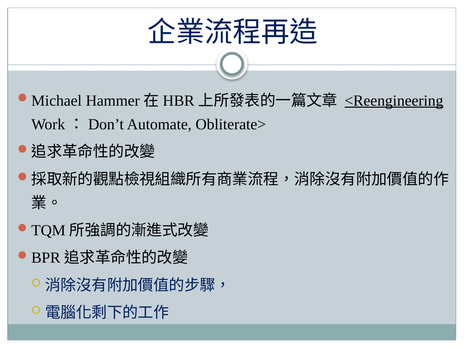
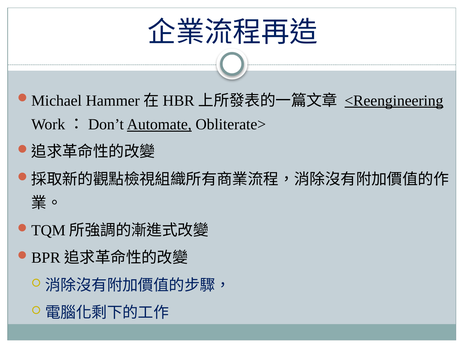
Automate underline: none -> present (159, 124)
